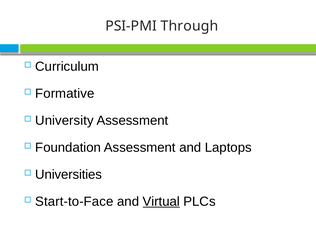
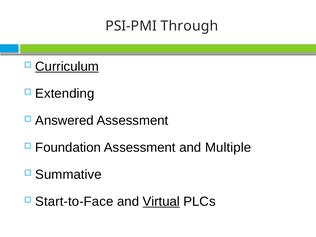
Curriculum underline: none -> present (67, 67)
Formative: Formative -> Extending (65, 94)
University: University -> Answered (64, 121)
Laptops: Laptops -> Multiple (228, 148)
Universities: Universities -> Summative (68, 175)
